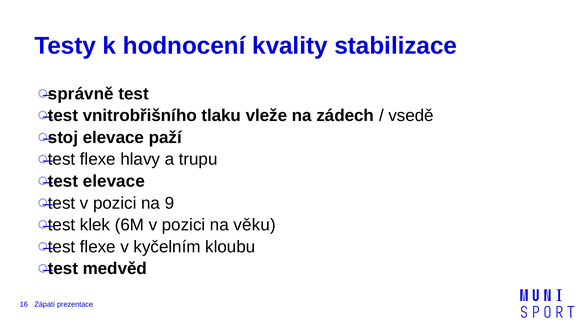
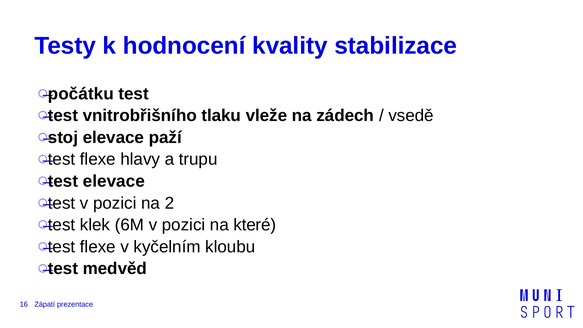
správně: správně -> počátku (81, 94)
9: 9 -> 2 (169, 203)
věku: věku -> které (255, 225)
